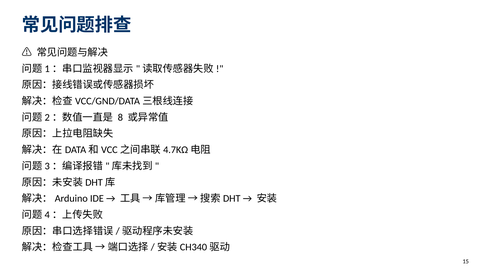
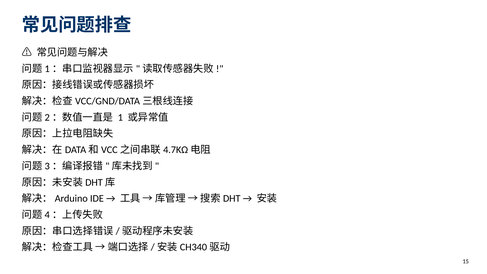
8: 8 -> 1 (120, 117)
